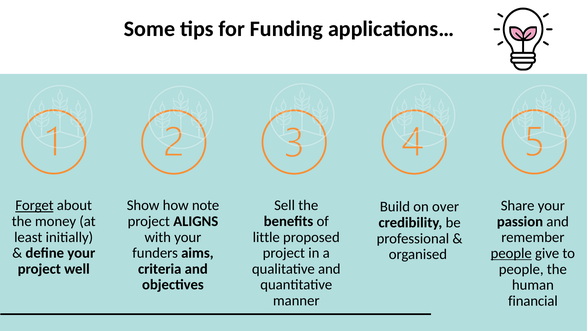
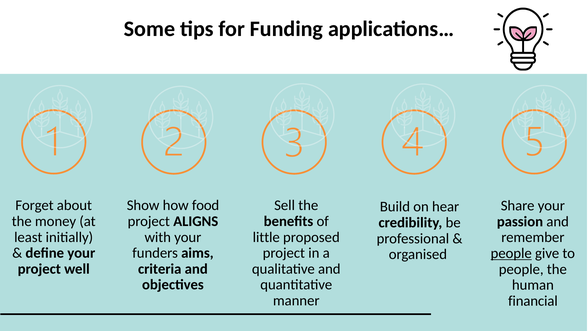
Forget underline: present -> none (34, 205)
how note: note -> food (206, 205)
over: over -> hear (446, 207)
